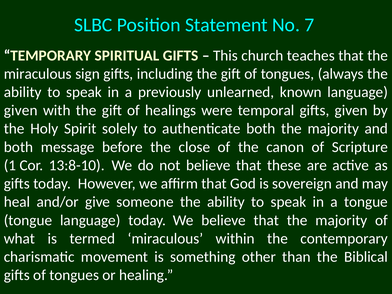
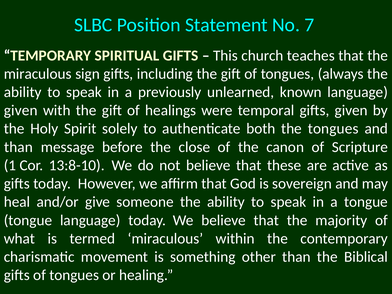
both the majority: majority -> tongues (333, 129)
both: both -> than (18, 147)
